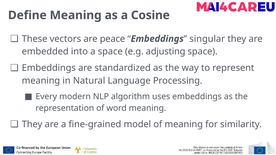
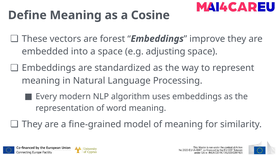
peace: peace -> forest (112, 39)
singular: singular -> improve (207, 39)
